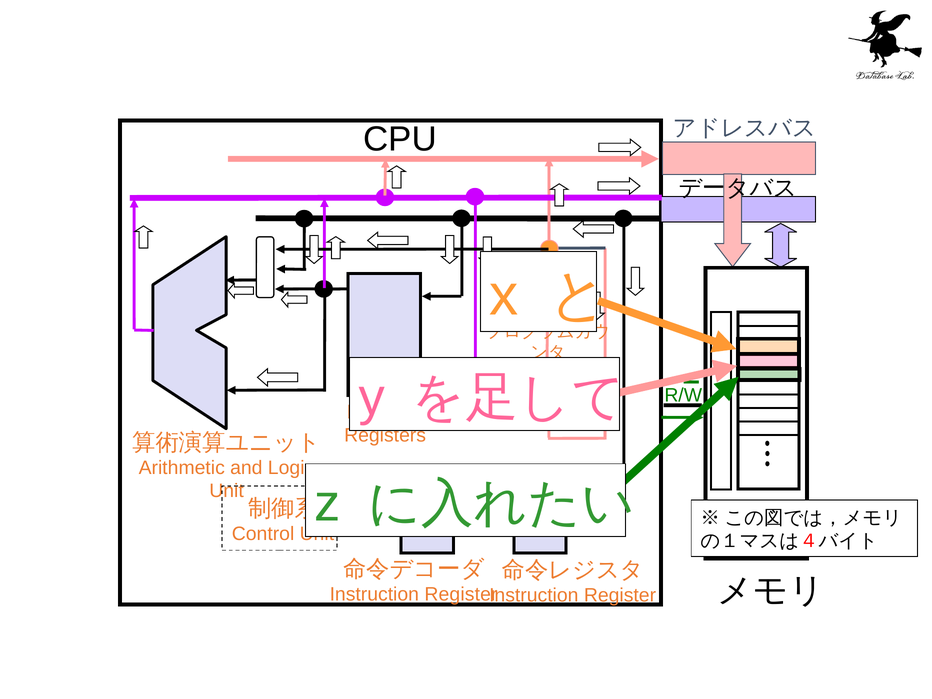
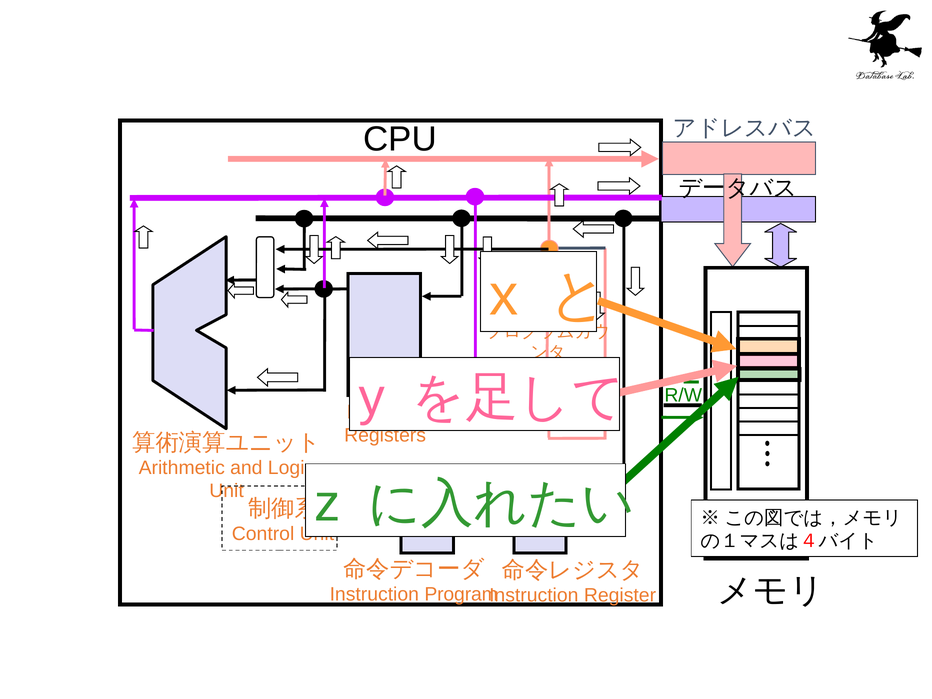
Register: Register -> Program (461, 595)
